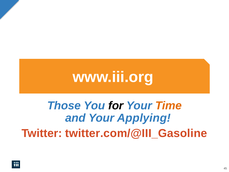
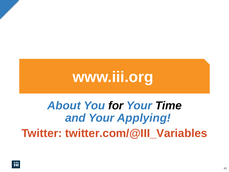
Those: Those -> About (64, 105)
Time colour: orange -> black (168, 105)
twitter.com/@III_Gasoline: twitter.com/@III_Gasoline -> twitter.com/@III_Variables (136, 133)
